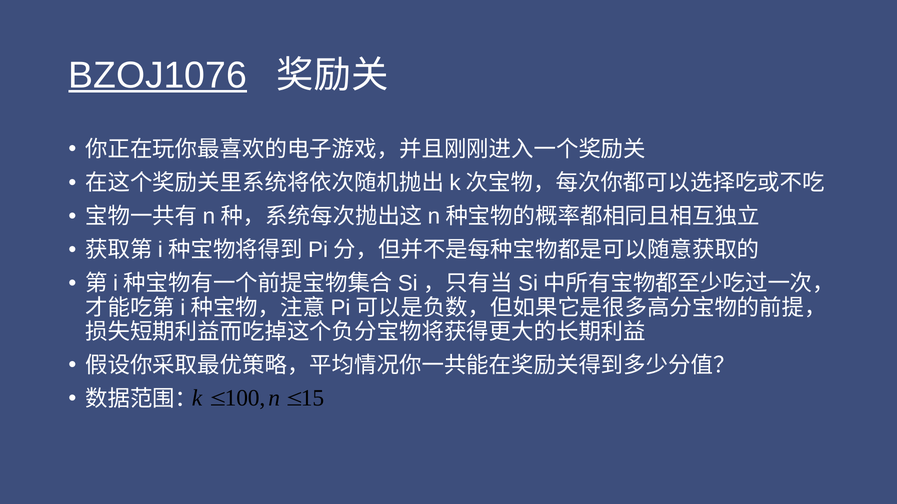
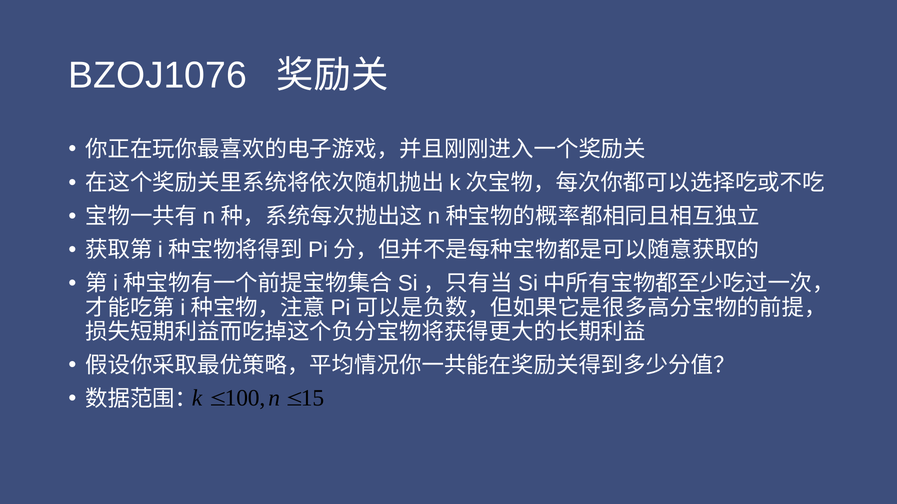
BZOJ1076 underline: present -> none (158, 75)
